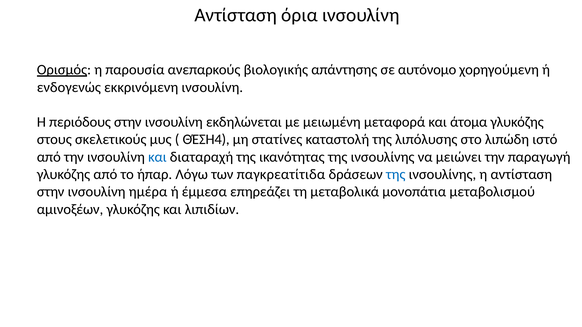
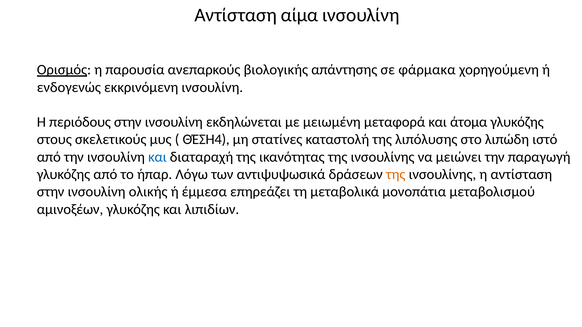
όρια: όρια -> αίμα (300, 15)
αυτόνομο: αυτόνομο -> φάρμακα (427, 70)
παγκρεατίτιδα: παγκρεατίτιδα -> αντιψυψωσικά (281, 175)
της colour: blue -> orange (396, 175)
ημέρα: ημέρα -> ολικής (148, 192)
